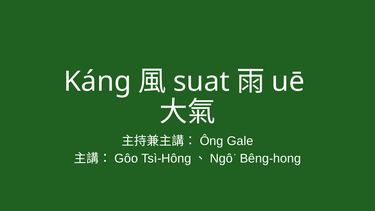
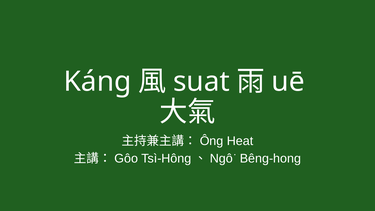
Gale: Gale -> Heat (240, 141)
